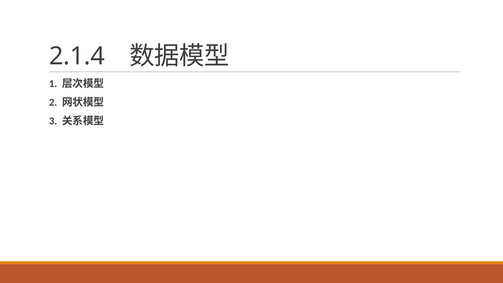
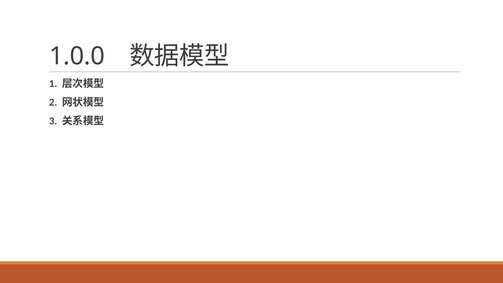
2.1.4: 2.1.4 -> 1.0.0 (77, 56)
